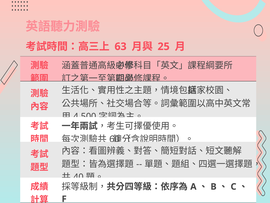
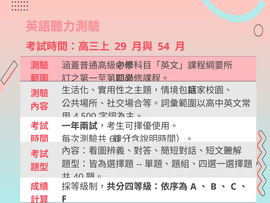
63: 63 -> 29 (121, 46)
25: 25 -> 54 (164, 46)
